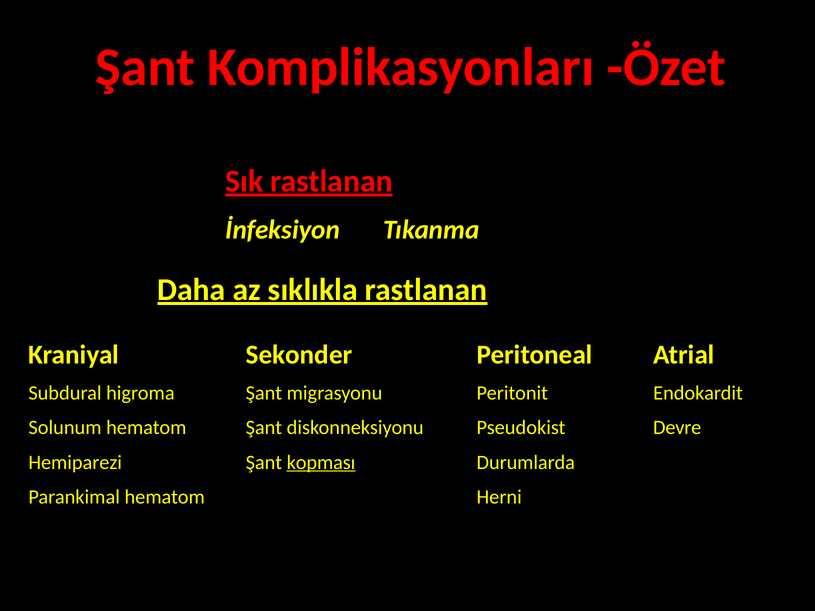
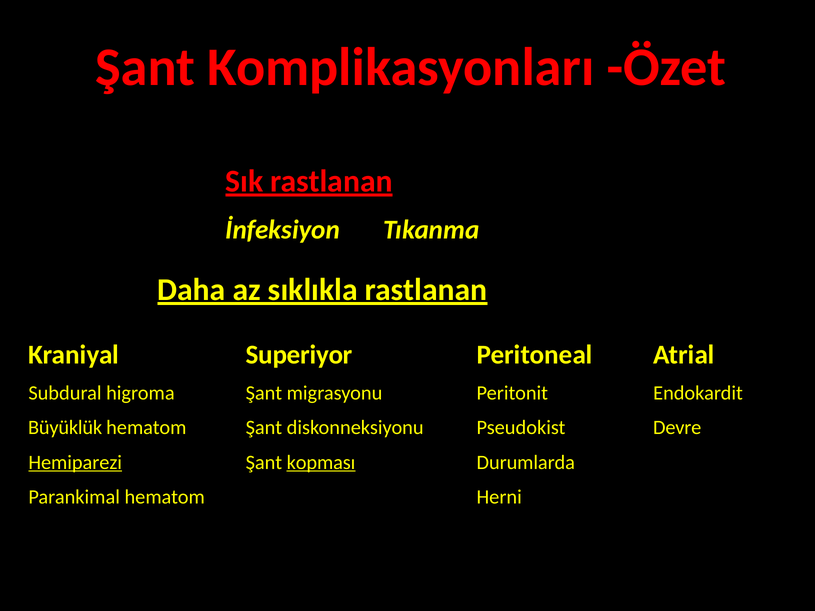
Sekonder: Sekonder -> Superiyor (299, 355)
Solunum: Solunum -> Büyüklük (65, 428)
Hemiparezi underline: none -> present (75, 463)
